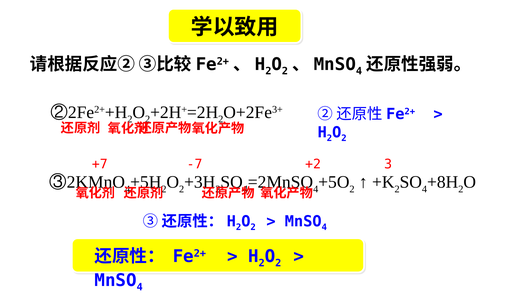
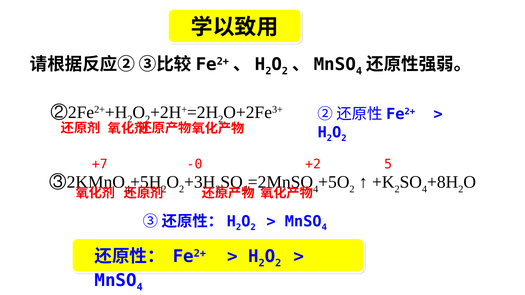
-7: -7 -> -0 (195, 164)
3: 3 -> 5 (388, 164)
